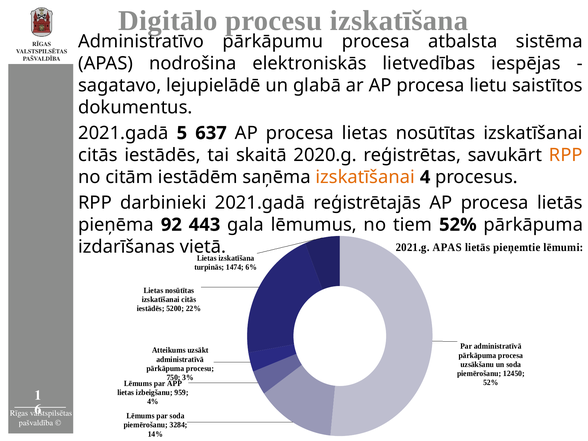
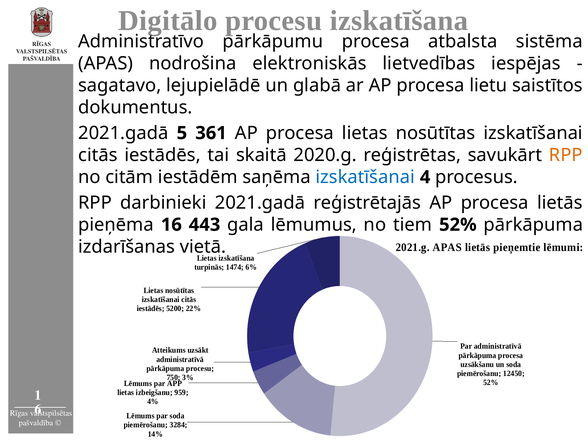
637: 637 -> 361 (211, 133)
izskatīšanai colour: orange -> blue (365, 177)
92: 92 -> 16 (171, 225)
